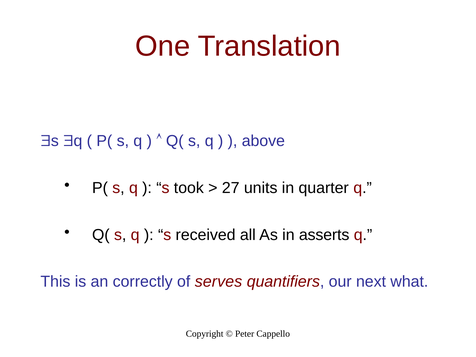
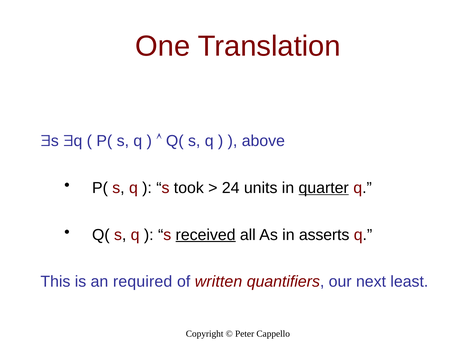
27: 27 -> 24 (231, 188)
quarter underline: none -> present (324, 188)
received underline: none -> present (206, 235)
correctly: correctly -> required (143, 282)
serves: serves -> written (219, 282)
what: what -> least (409, 282)
